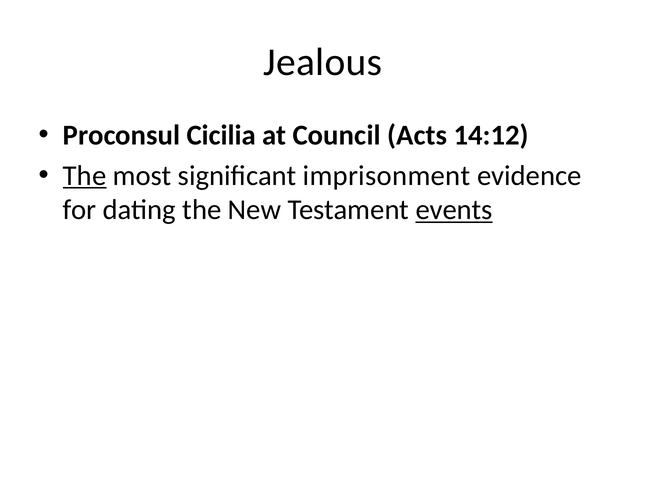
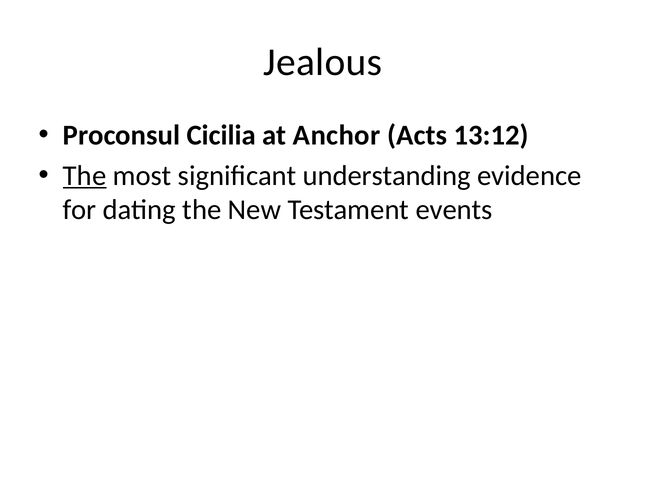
Council: Council -> Anchor (337, 136)
14:12: 14:12 -> 13:12 (491, 136)
imprisonment: imprisonment -> understanding (387, 176)
events underline: present -> none (454, 210)
